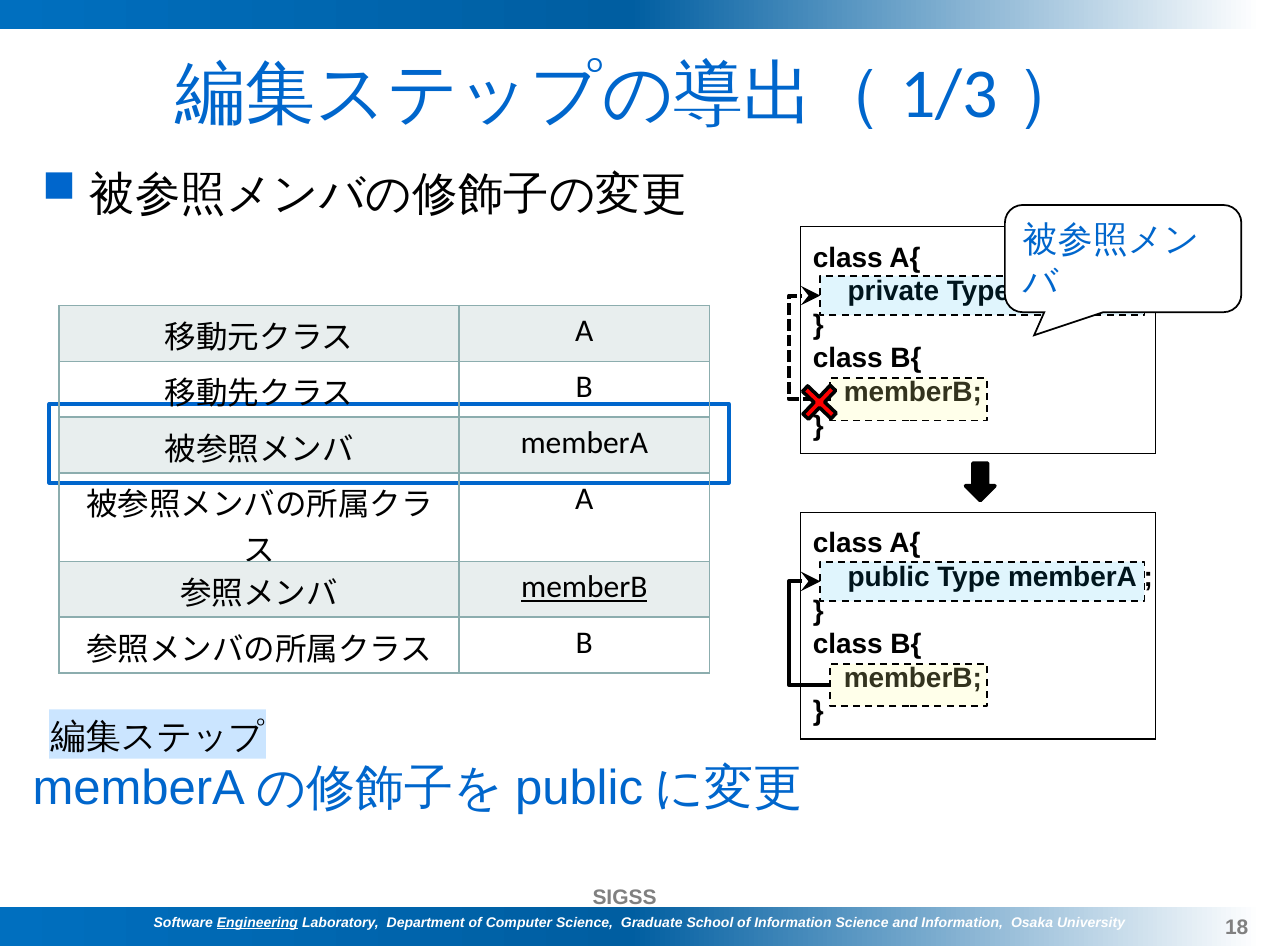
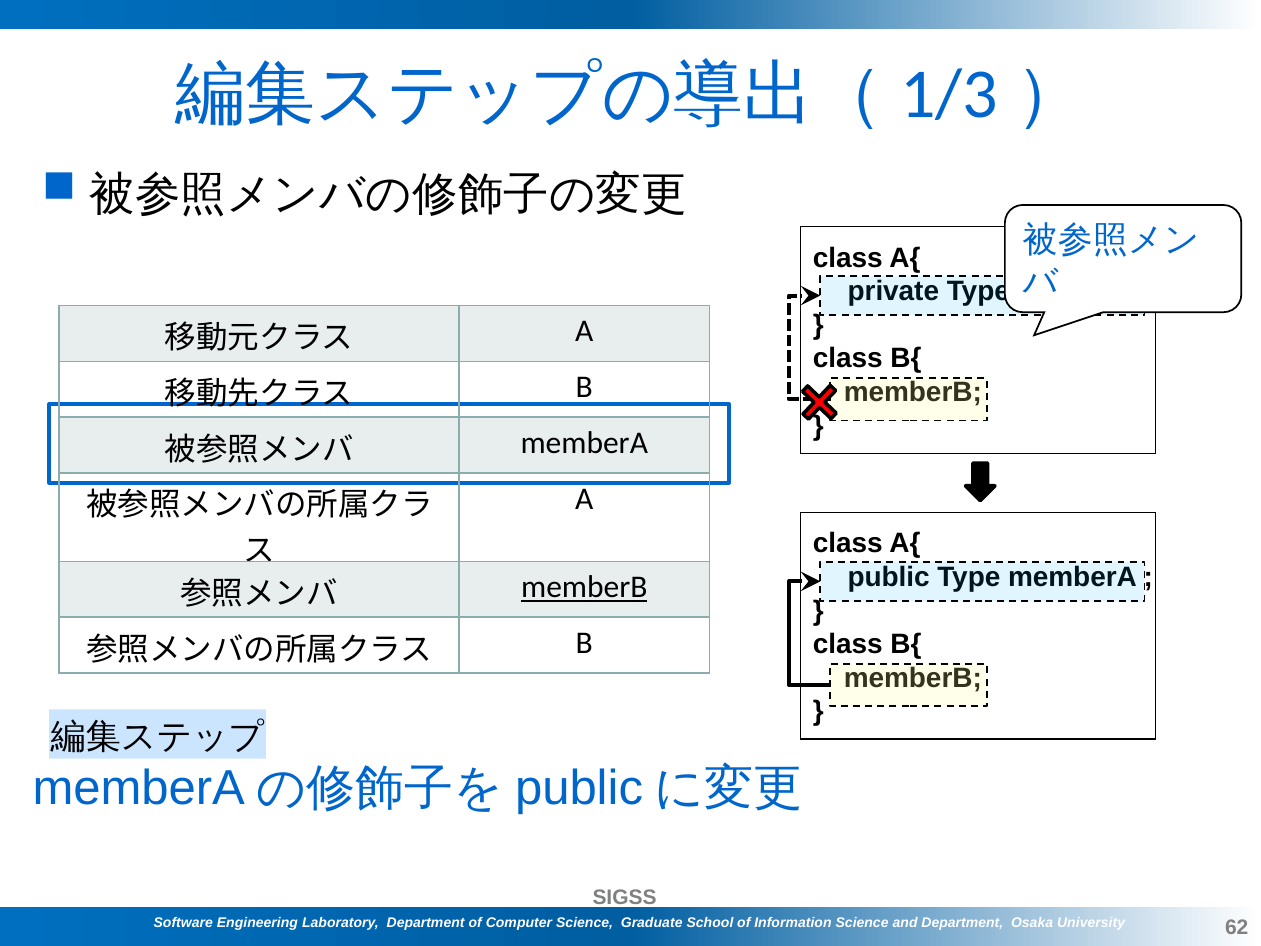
Engineering underline: present -> none (257, 923)
and Information: Information -> Department (962, 923)
18: 18 -> 62 (1237, 927)
